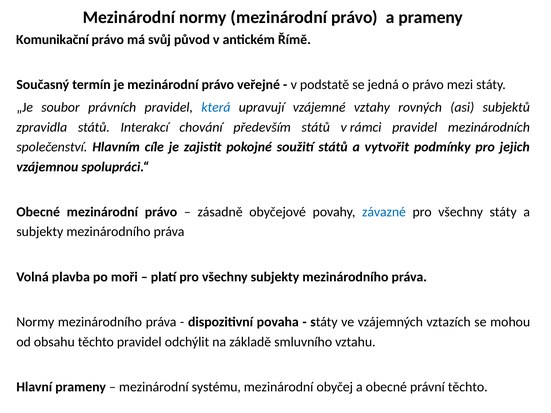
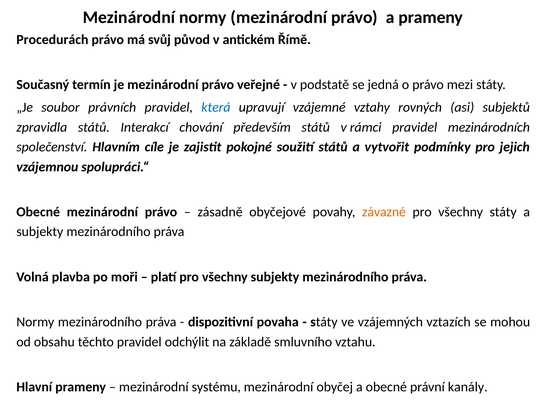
Komunikační: Komunikační -> Procedurách (52, 40)
závazné colour: blue -> orange (384, 212)
právní těchto: těchto -> kanály (468, 387)
